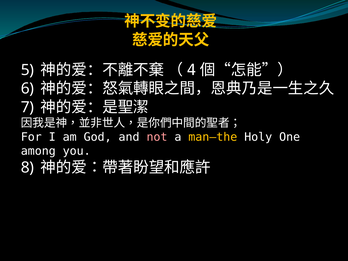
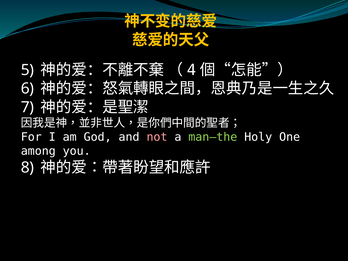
man—the colour: yellow -> light green (213, 137)
